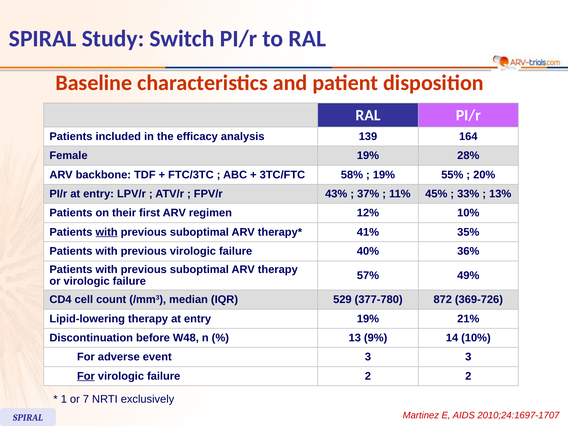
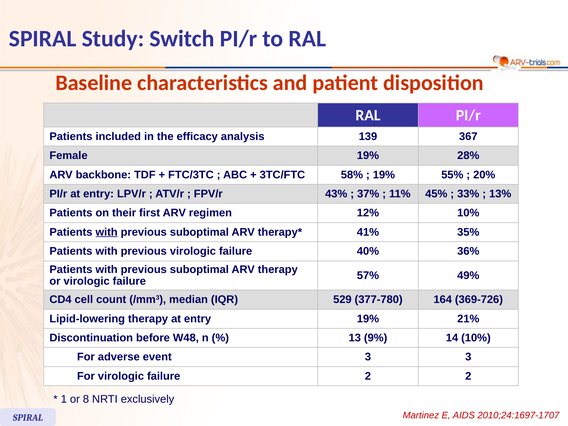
164: 164 -> 367 (468, 136)
872: 872 -> 164 (443, 300)
For underline: present -> none (86, 376)
7: 7 -> 8 (86, 399)
